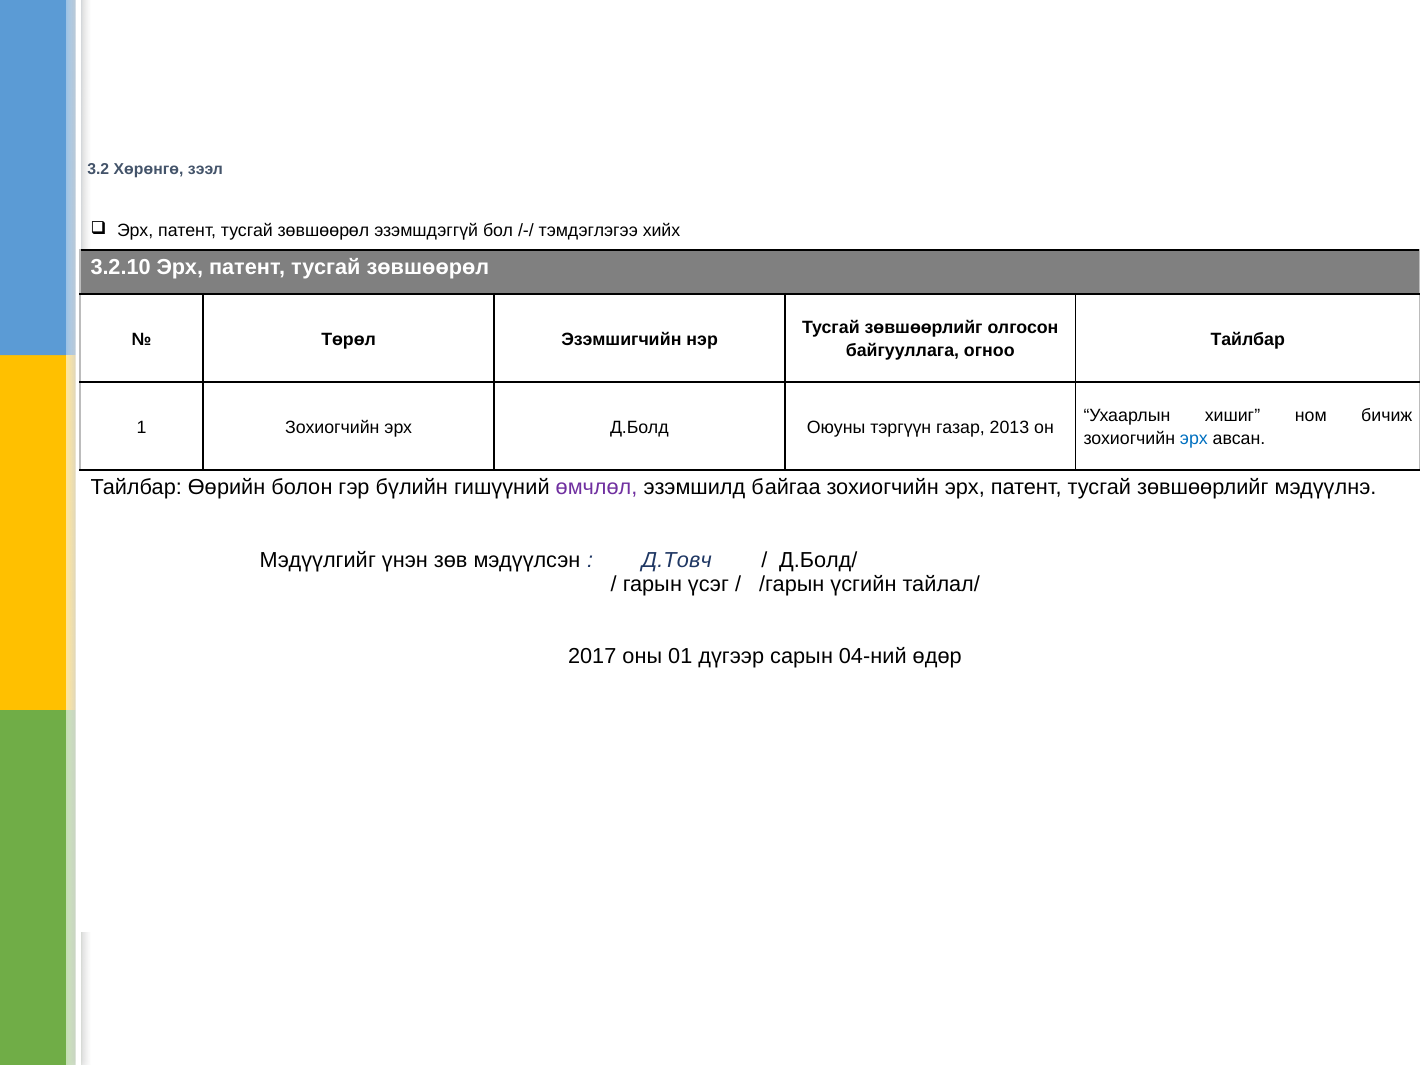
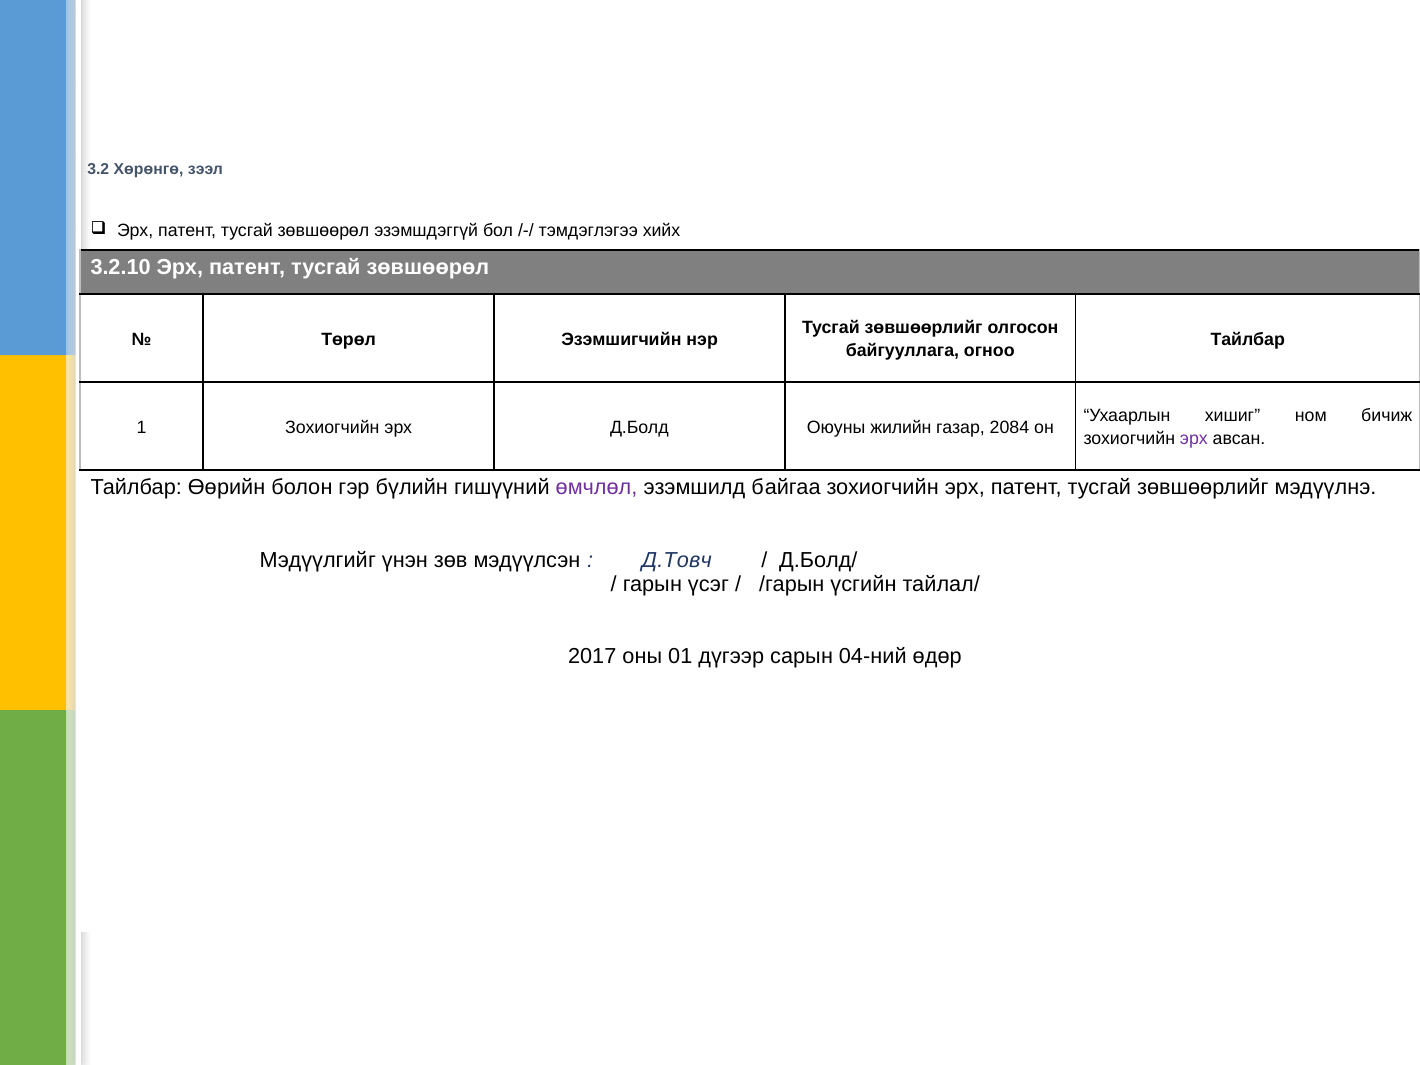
тэргүүн: тэргүүн -> жилийн (901, 428)
2013: 2013 -> 2084 (1009, 428)
эрх colour: blue -> purple (1194, 439)
